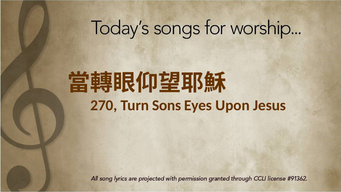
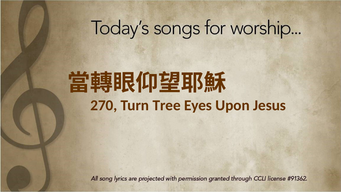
Sons: Sons -> Tree (167, 105)
